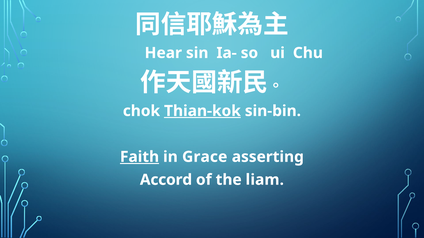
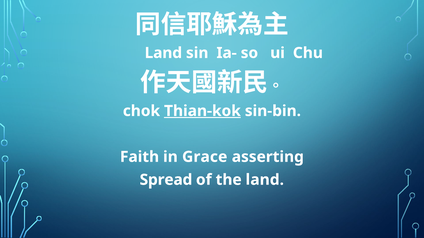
Hear: Hear -> Land (163, 53)
Faith underline: present -> none (140, 157)
Accord: Accord -> Spread (166, 180)
the liam: liam -> land (265, 180)
